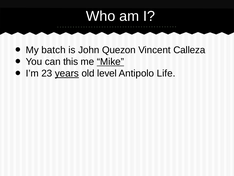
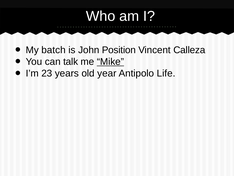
Quezon: Quezon -> Position (119, 50)
this: this -> talk (71, 62)
years underline: present -> none (67, 73)
level: level -> year (107, 73)
